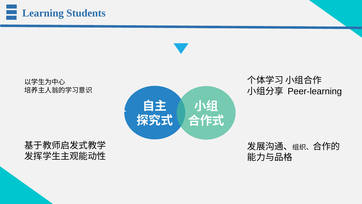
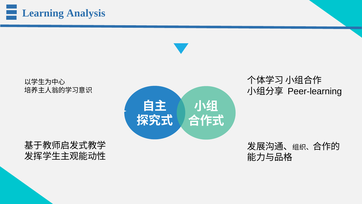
Students: Students -> Analysis (86, 13)
